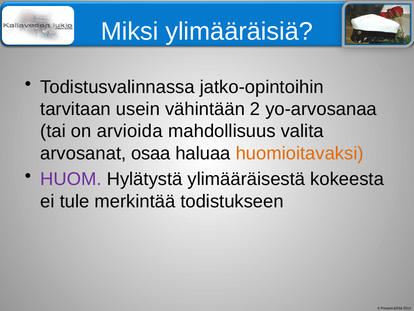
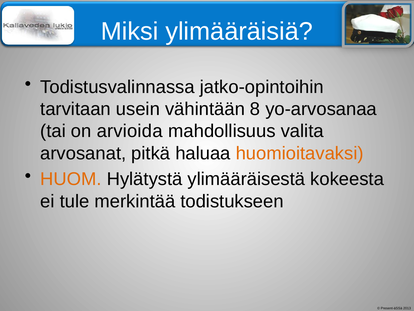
2: 2 -> 8 (255, 109)
osaa: osaa -> pitkä (151, 153)
HUOM colour: purple -> orange (71, 179)
